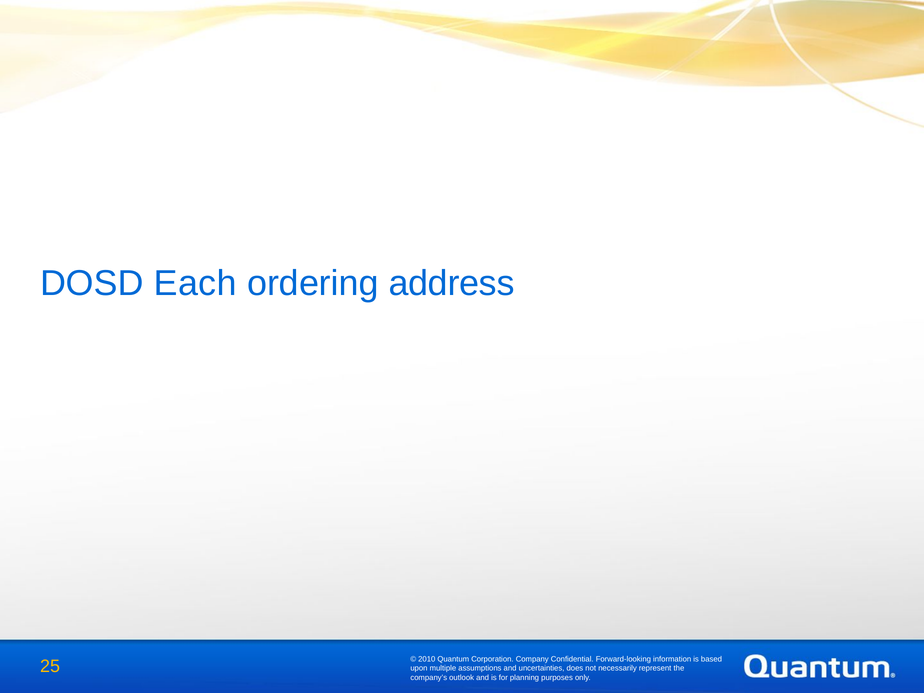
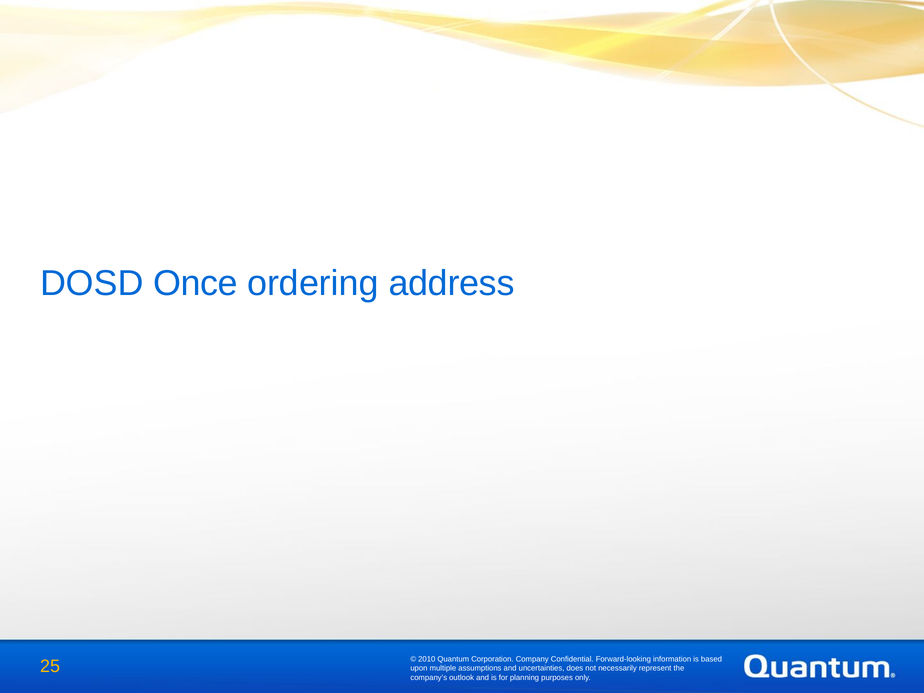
Each: Each -> Once (196, 284)
